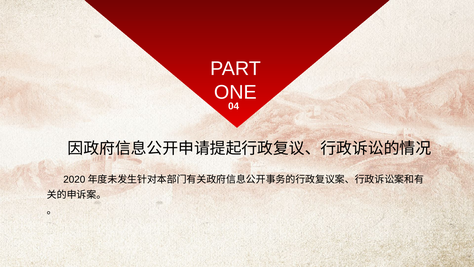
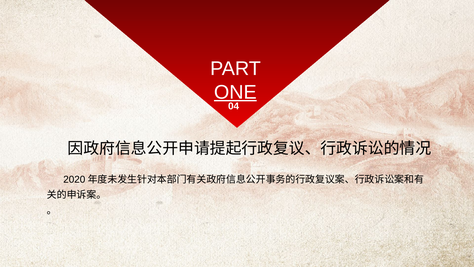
ONE underline: none -> present (235, 92)
